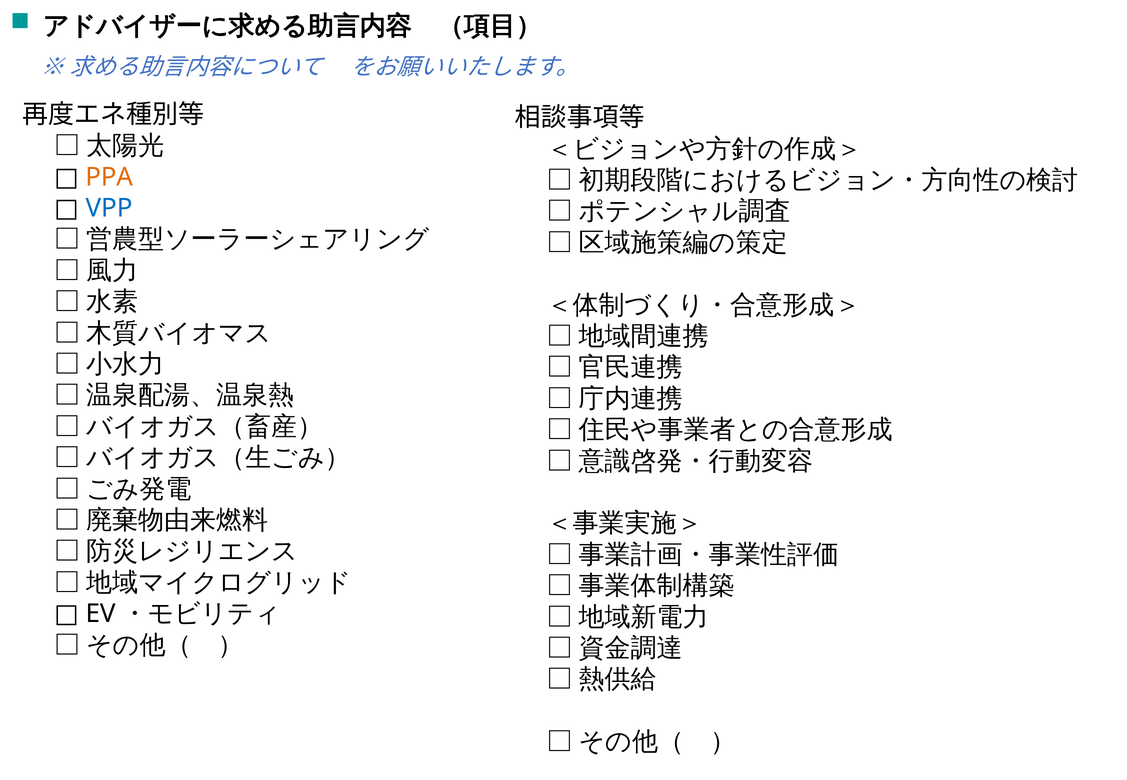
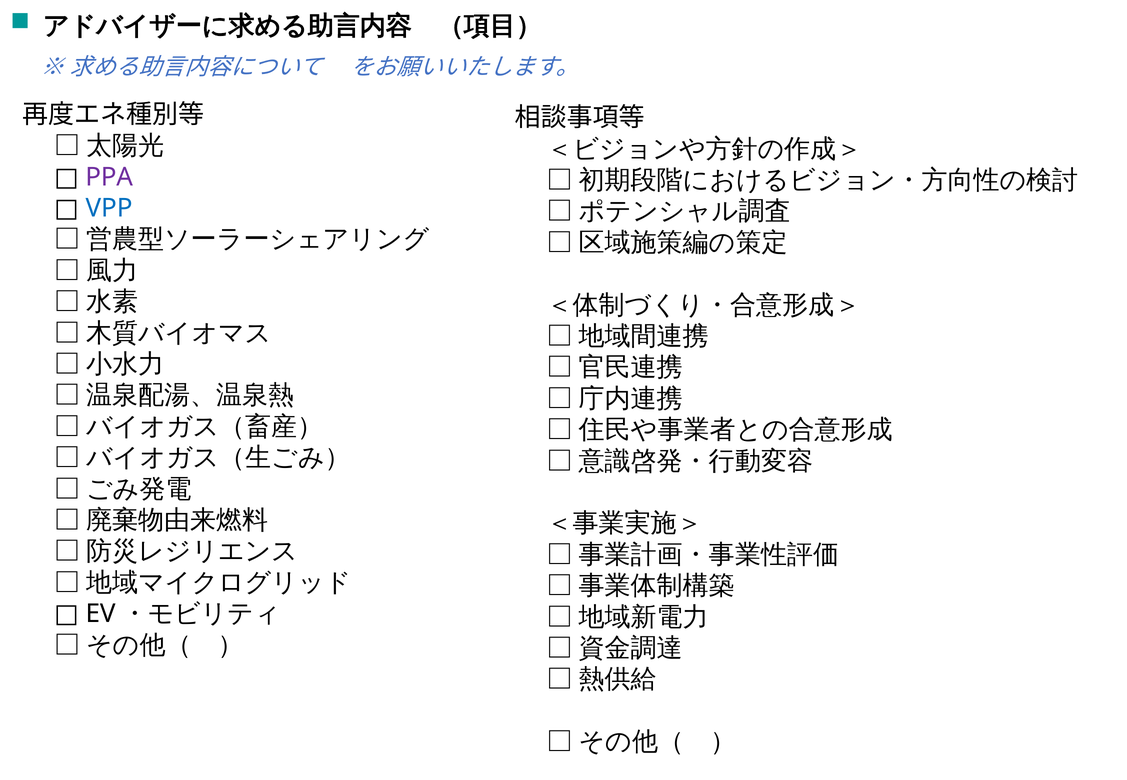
PPA colour: orange -> purple (109, 177)
